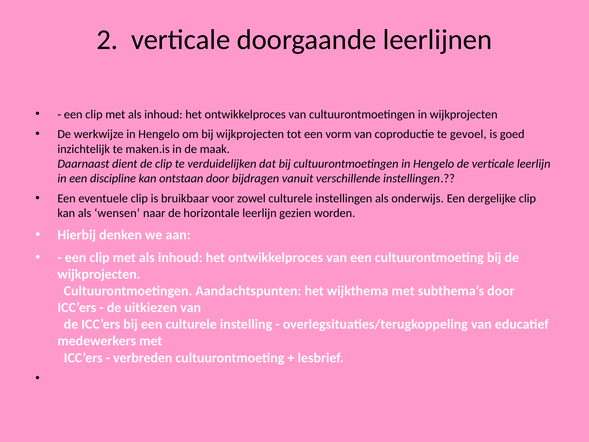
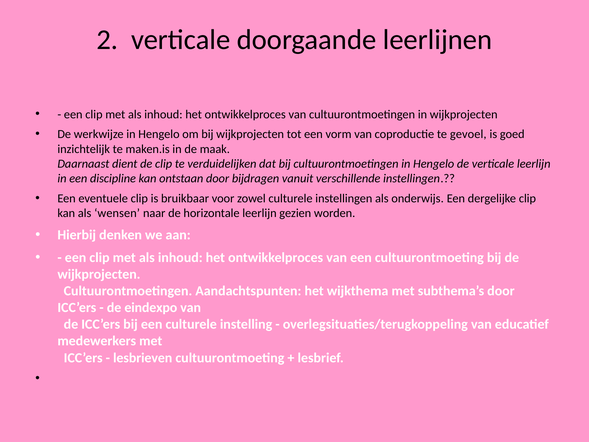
uitkiezen: uitkiezen -> eindexpo (151, 307)
verbreden: verbreden -> lesbrieven (143, 358)
